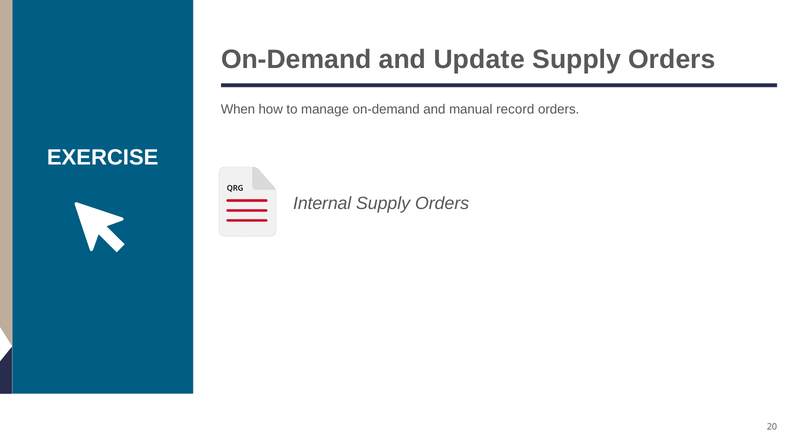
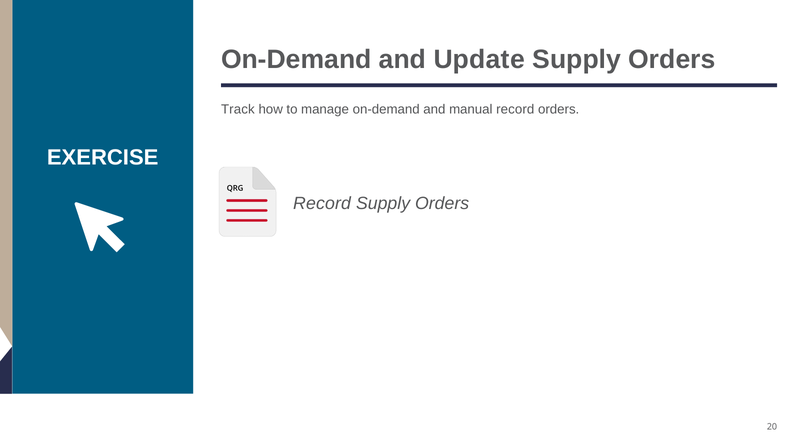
When: When -> Track (238, 110)
Internal: Internal -> Record (322, 204)
